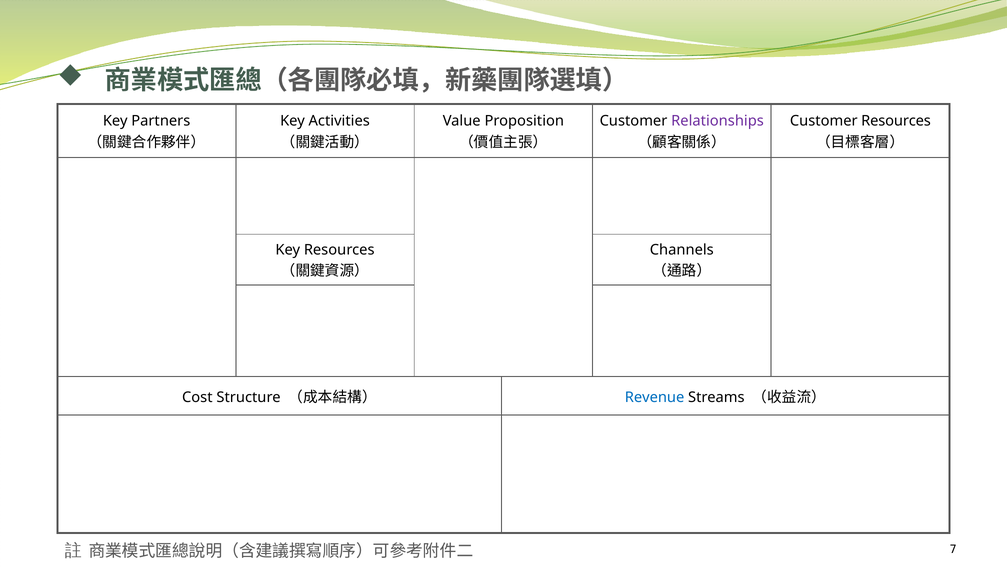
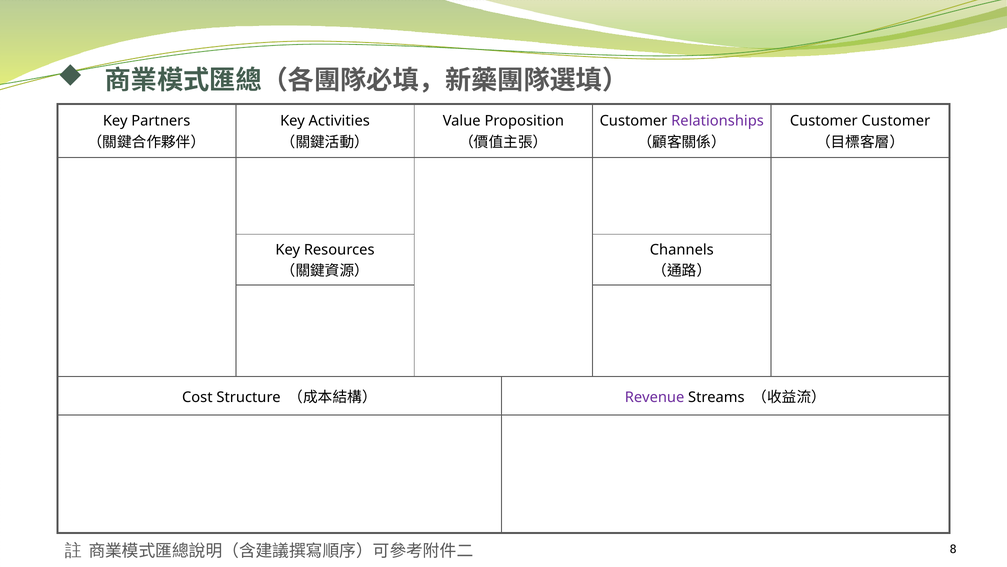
Customer Resources: Resources -> Customer (896, 121)
Revenue colour: blue -> purple (655, 397)
7: 7 -> 8 (953, 549)
